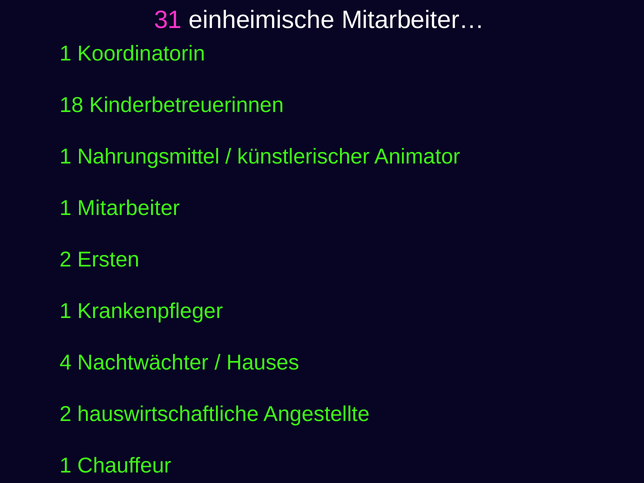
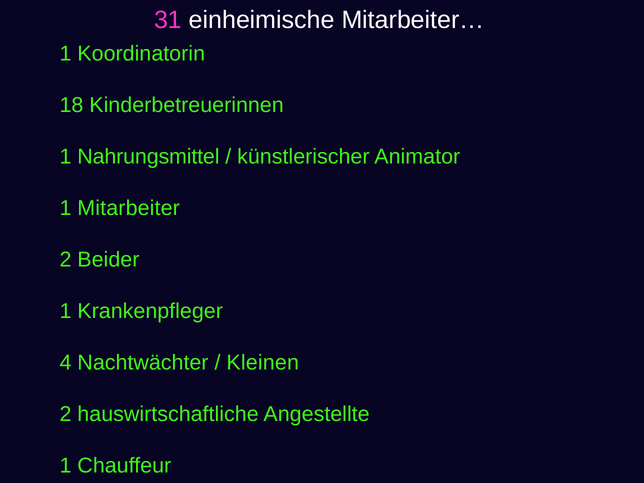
Ersten: Ersten -> Beider (108, 260)
Hauses: Hauses -> Kleinen (263, 363)
